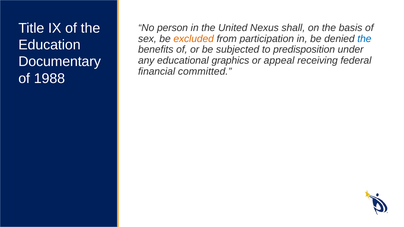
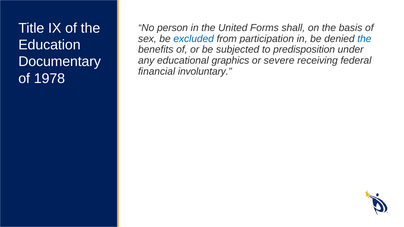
Nexus: Nexus -> Forms (264, 28)
excluded colour: orange -> blue (194, 39)
appeal: appeal -> severe (279, 61)
committed: committed -> involuntary (205, 71)
1988: 1988 -> 1978 (49, 79)
